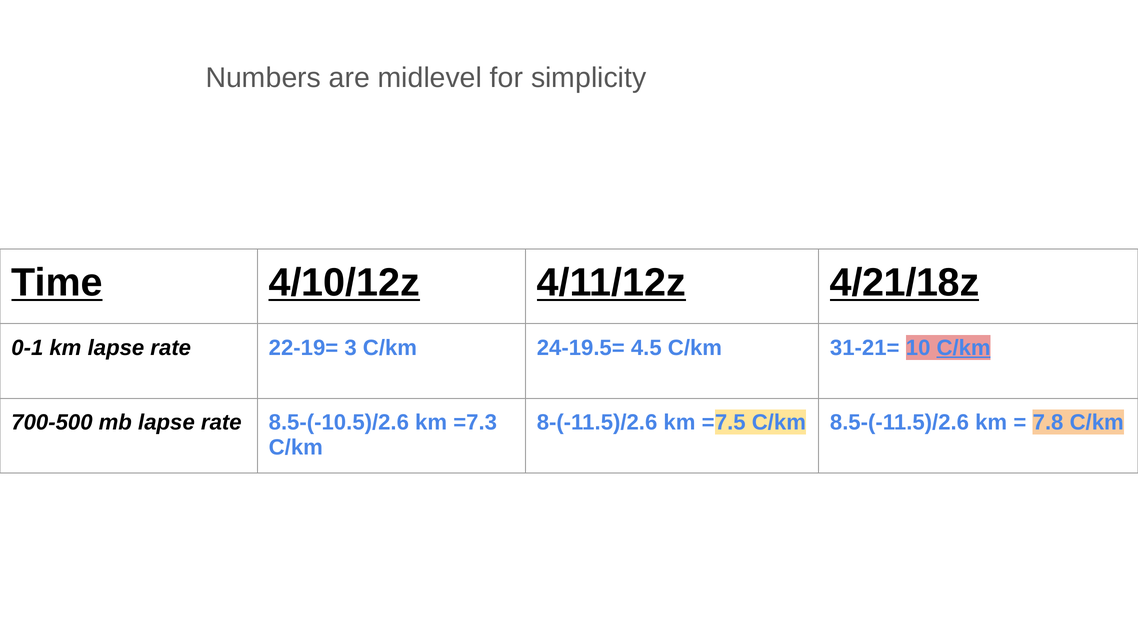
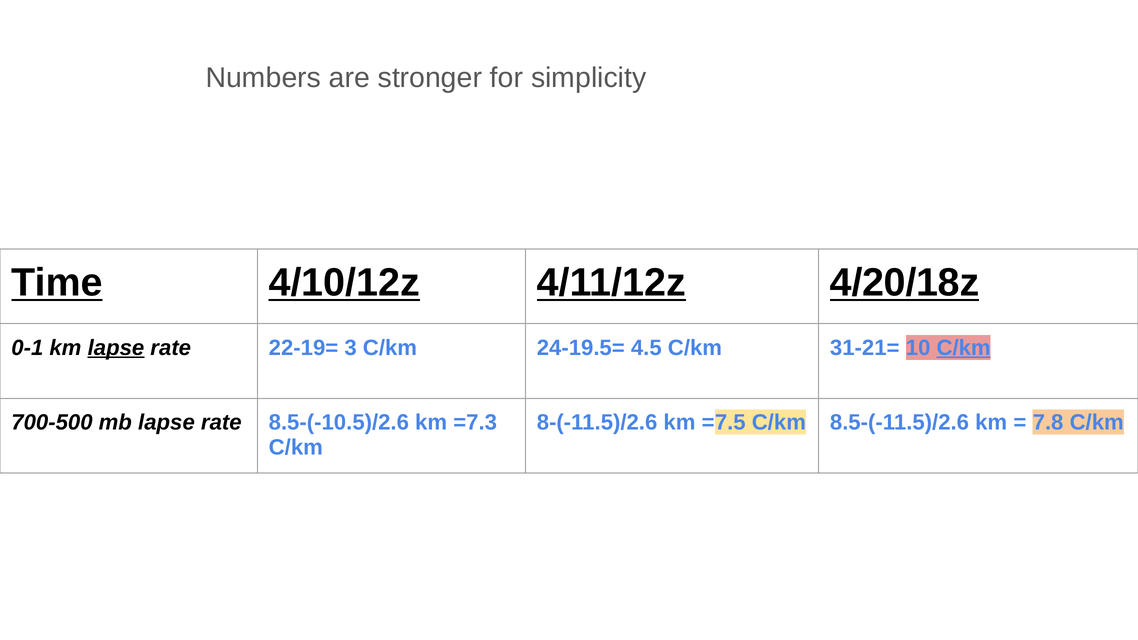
midlevel: midlevel -> stronger (430, 78)
4/21/18z: 4/21/18z -> 4/20/18z (905, 283)
lapse underline: none -> present (116, 348)
